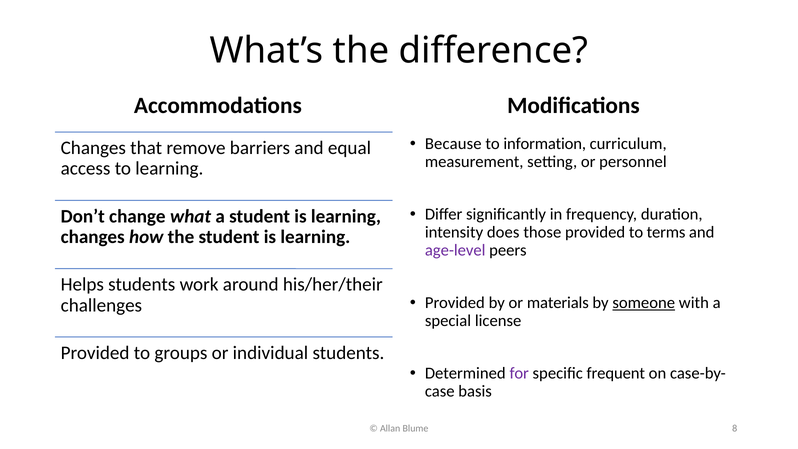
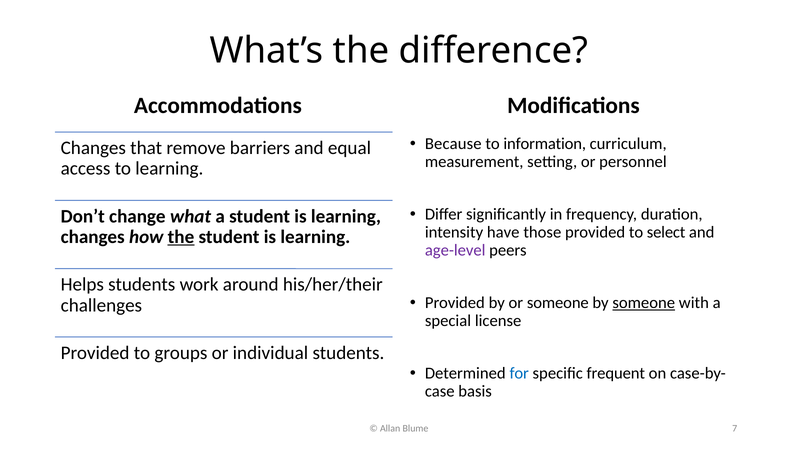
does: does -> have (503, 232)
terms: terms -> select (666, 232)
the underline: none -> present (181, 237)
or materials: materials -> someone (558, 303)
for colour: purple -> blue (519, 373)
8: 8 -> 7 (735, 429)
